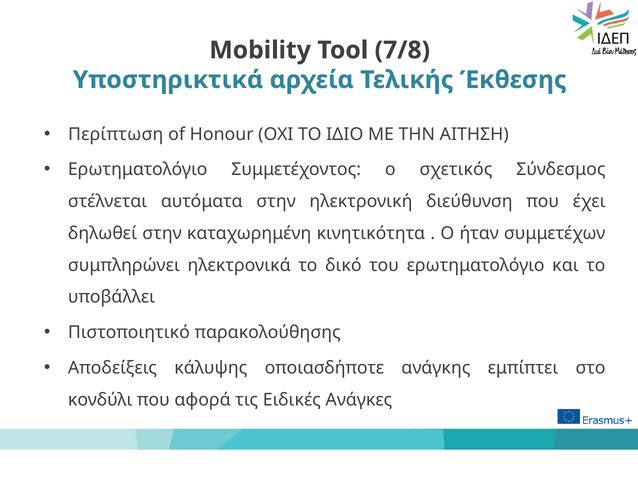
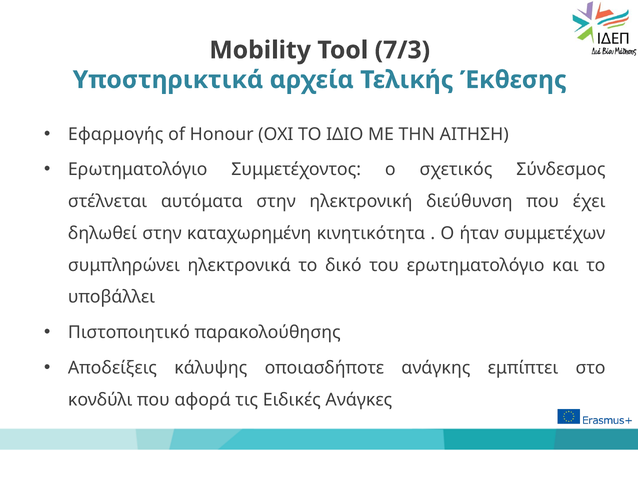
7/8: 7/8 -> 7/3 (402, 50)
Περίπτωση: Περίπτωση -> Εφαρμογής (116, 134)
